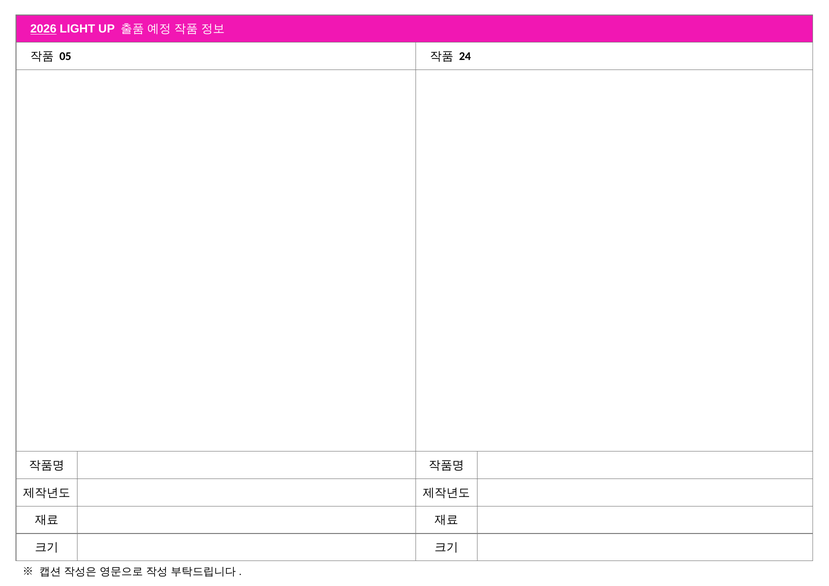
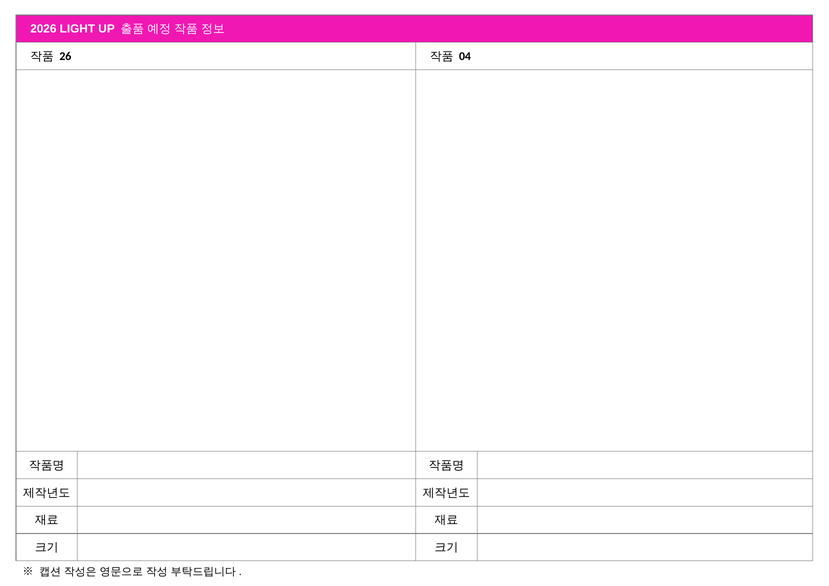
2026 underline: present -> none (43, 29)
05: 05 -> 26 (65, 56)
24: 24 -> 04 (465, 56)
